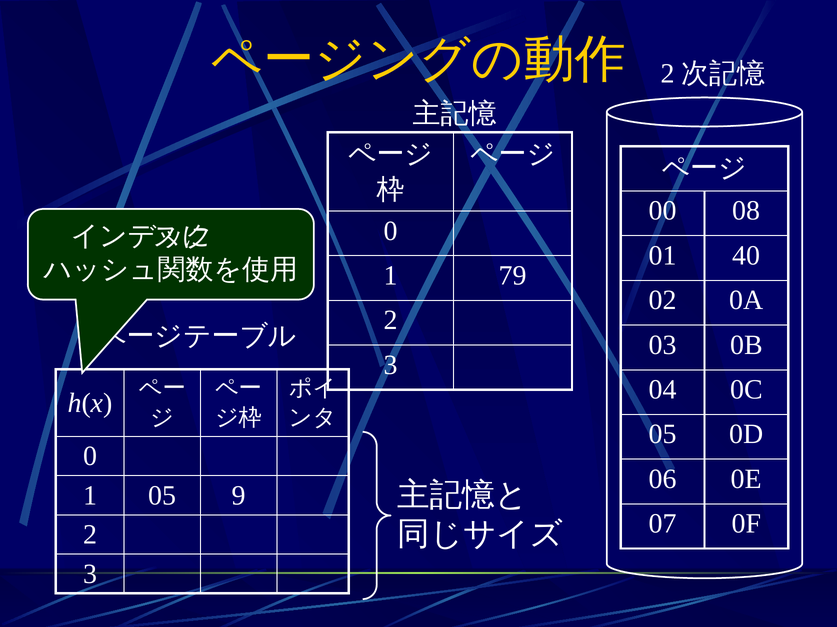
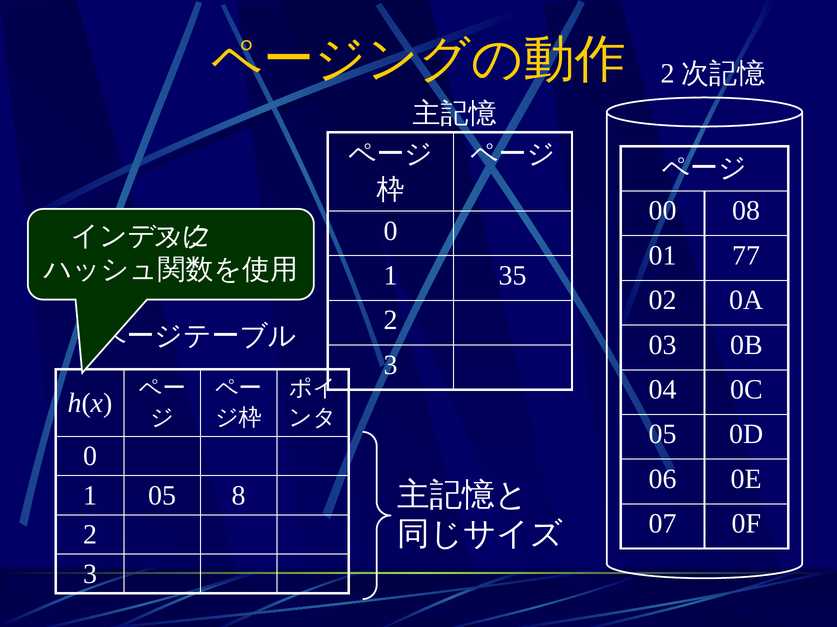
40: 40 -> 77 (746, 256)
79: 79 -> 35 (513, 276)
9: 9 -> 8 (239, 496)
